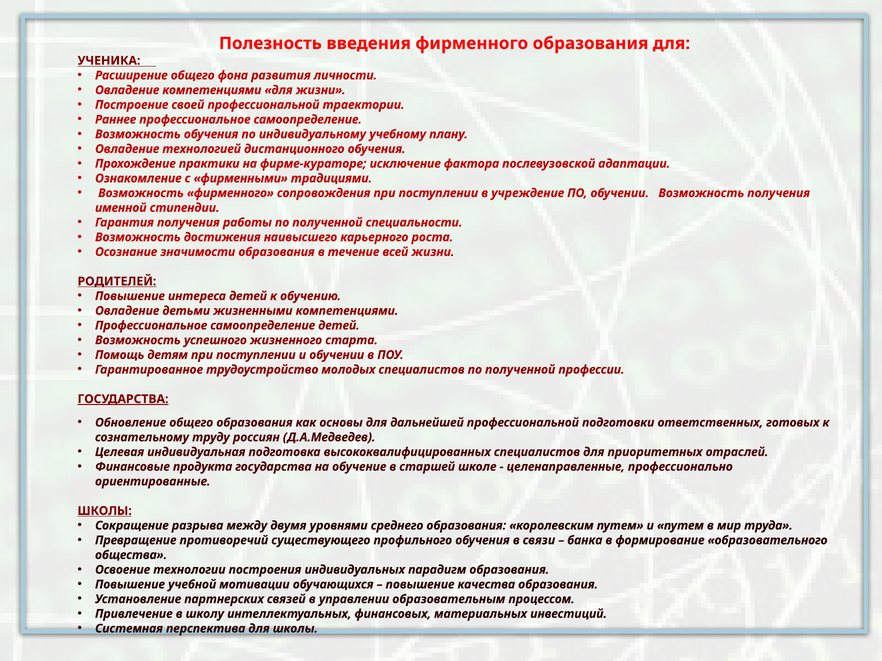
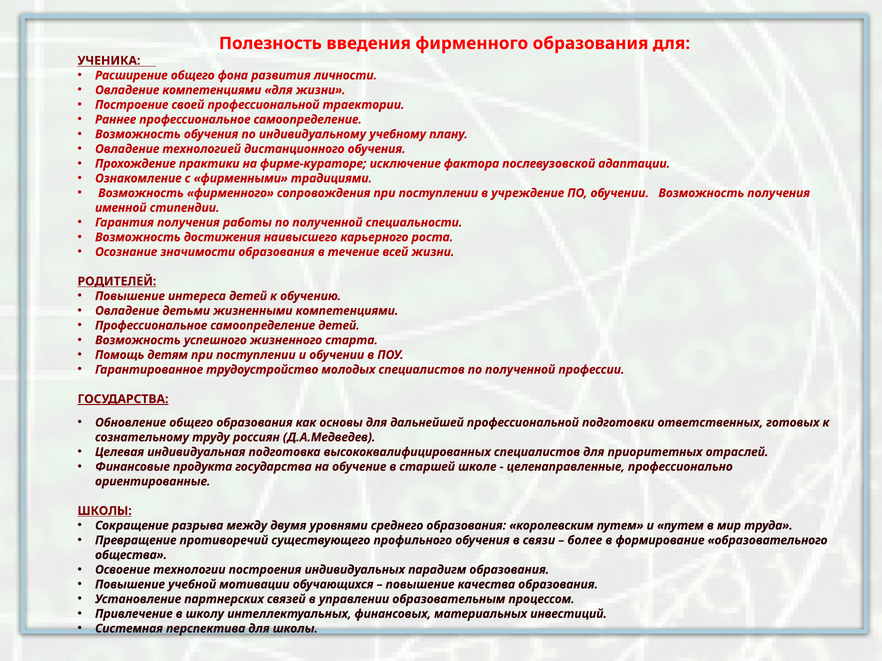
банка: банка -> более (585, 541)
